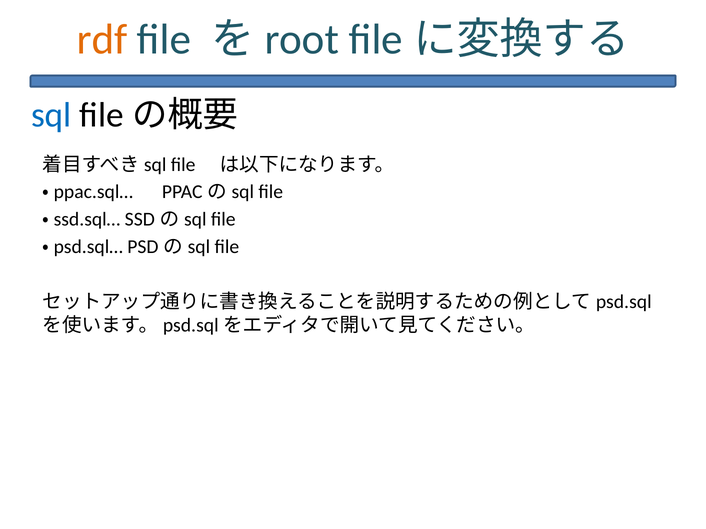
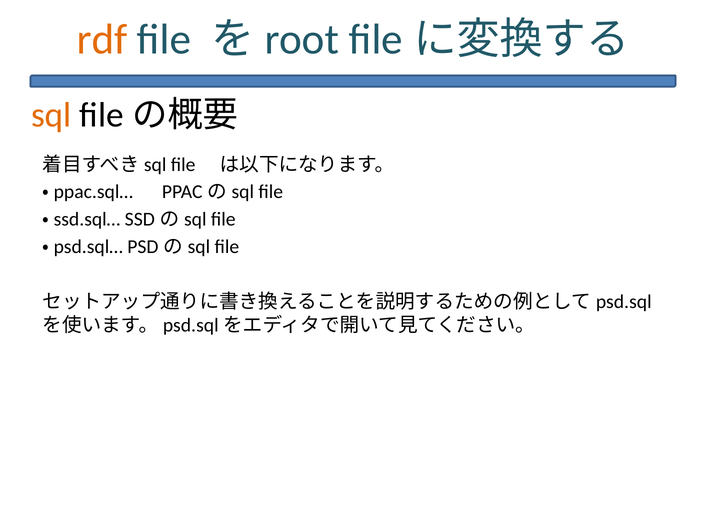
sql colour: blue -> orange (51, 115)
